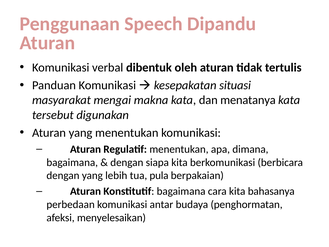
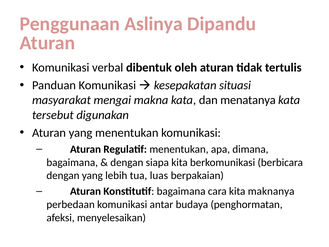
Speech: Speech -> Aslinya (154, 24)
pula: pula -> luas (159, 175)
bahasanya: bahasanya -> maknanya (271, 191)
